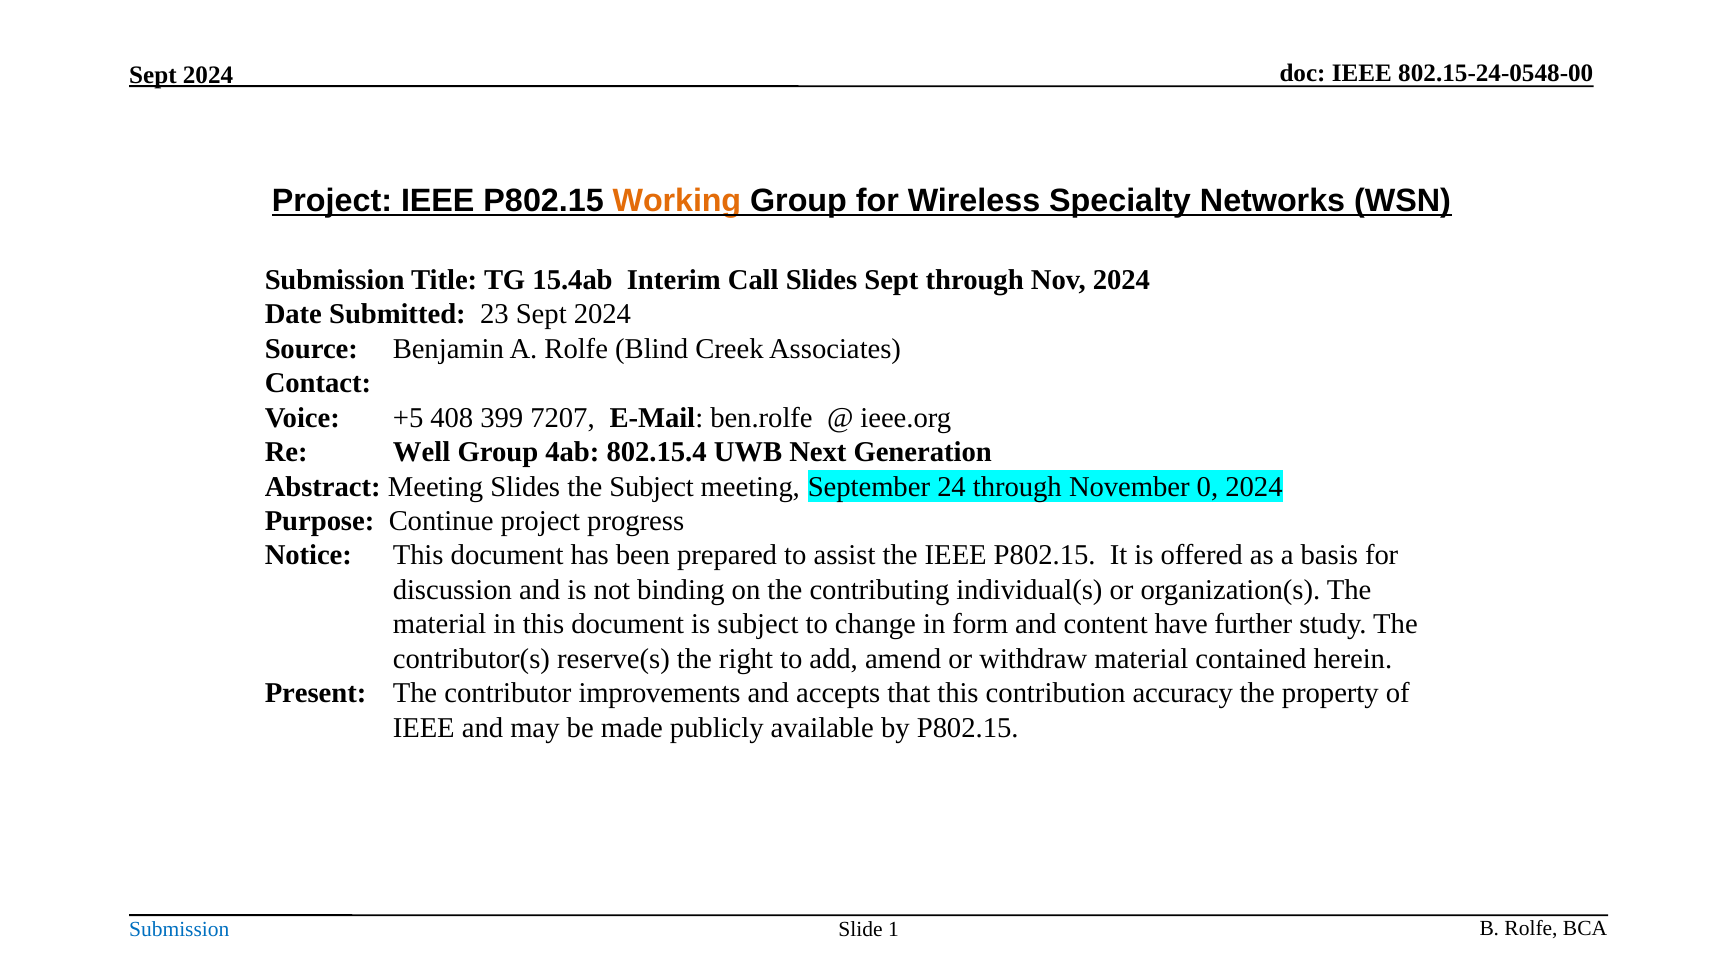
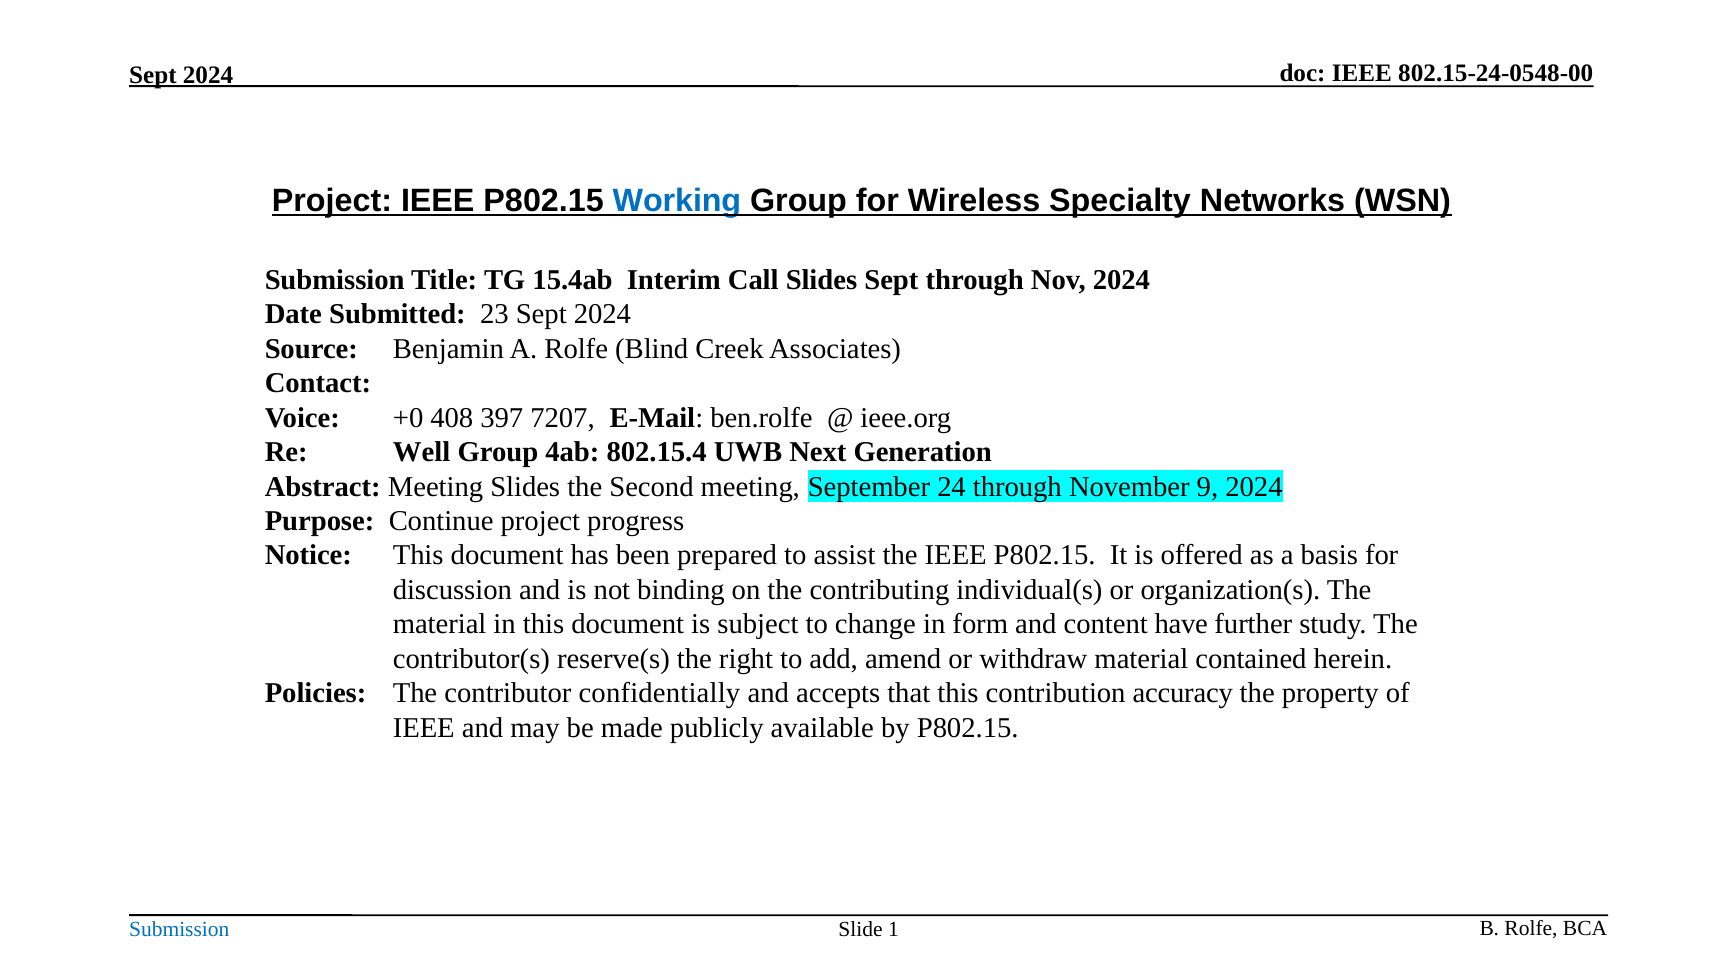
Working colour: orange -> blue (677, 201)
+5: +5 -> +0 (408, 418)
399: 399 -> 397 (502, 418)
the Subject: Subject -> Second (651, 487)
0: 0 -> 9 (1207, 487)
Present: Present -> Policies (316, 693)
improvements: improvements -> confidentially (659, 693)
